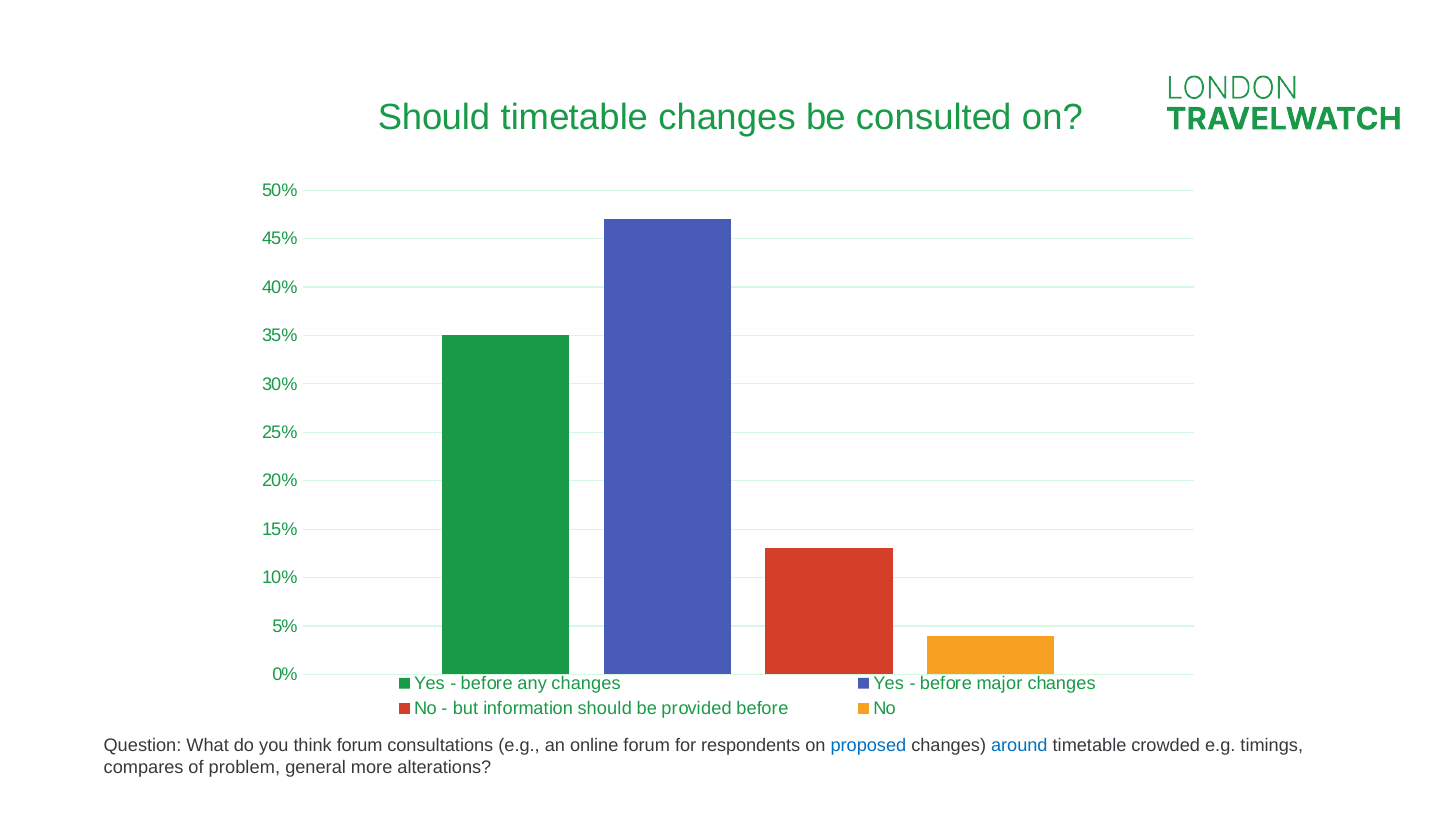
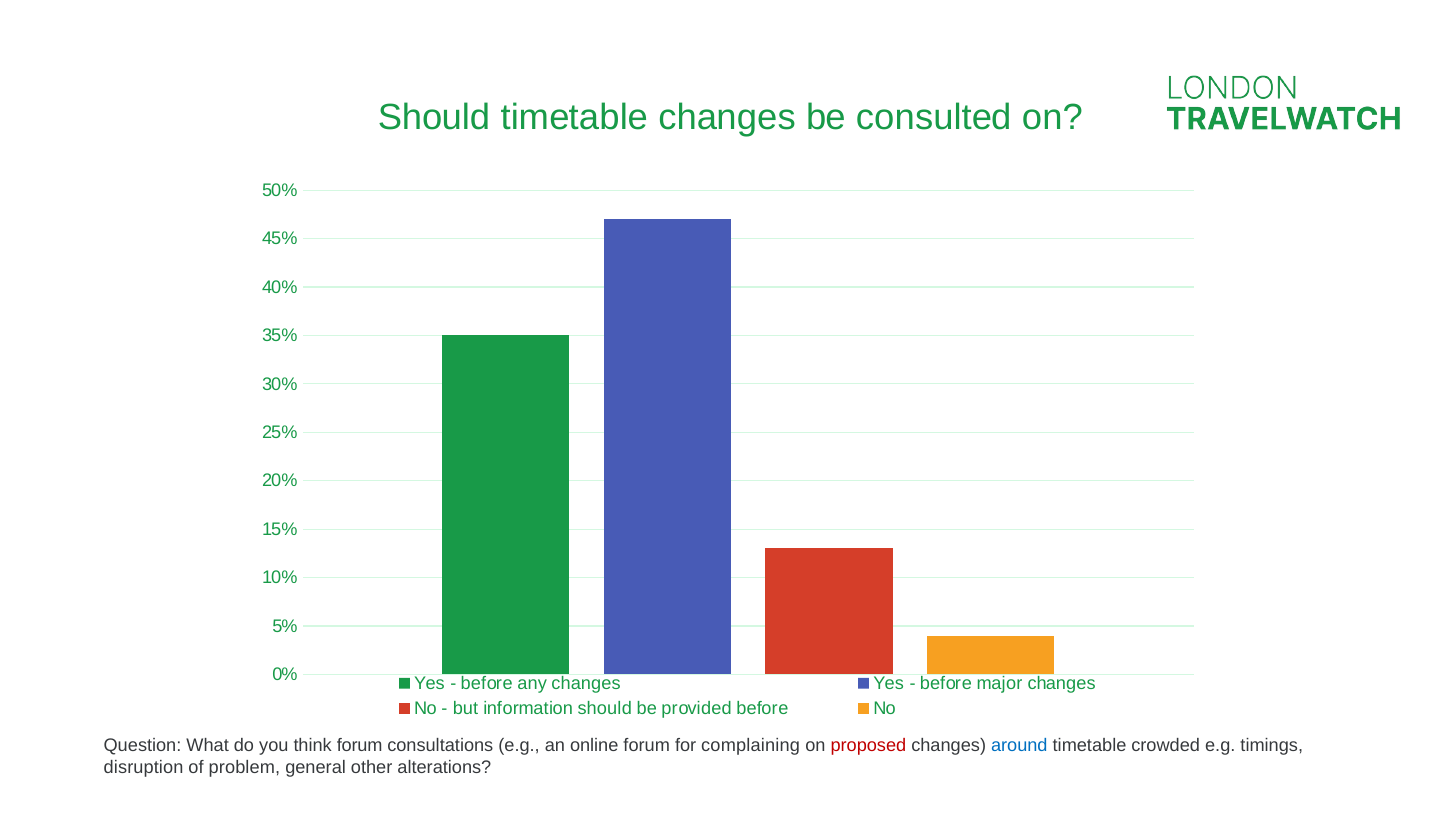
respondents: respondents -> complaining (751, 745)
proposed colour: blue -> red (868, 745)
compares: compares -> disruption (144, 767)
more: more -> other (372, 767)
